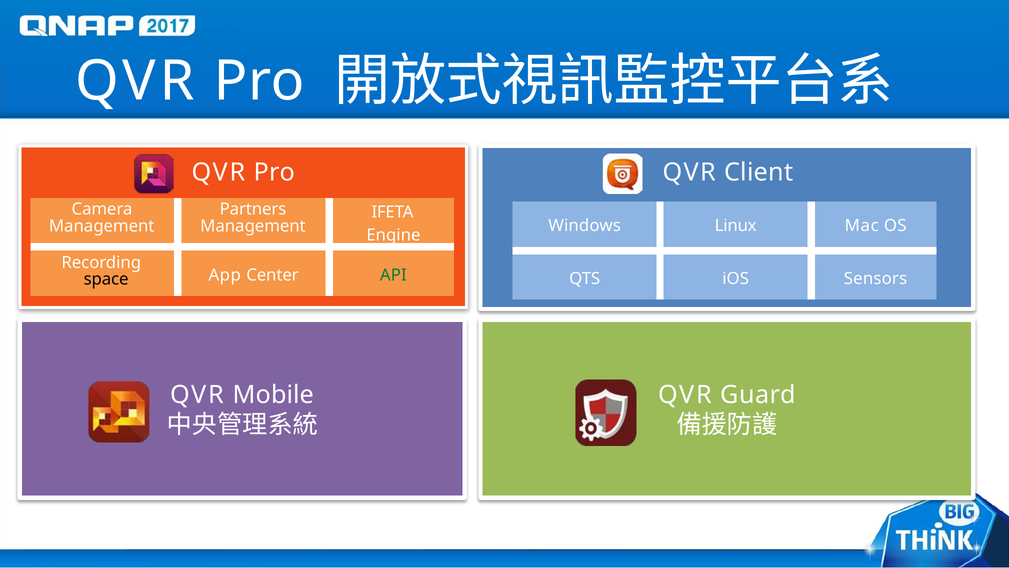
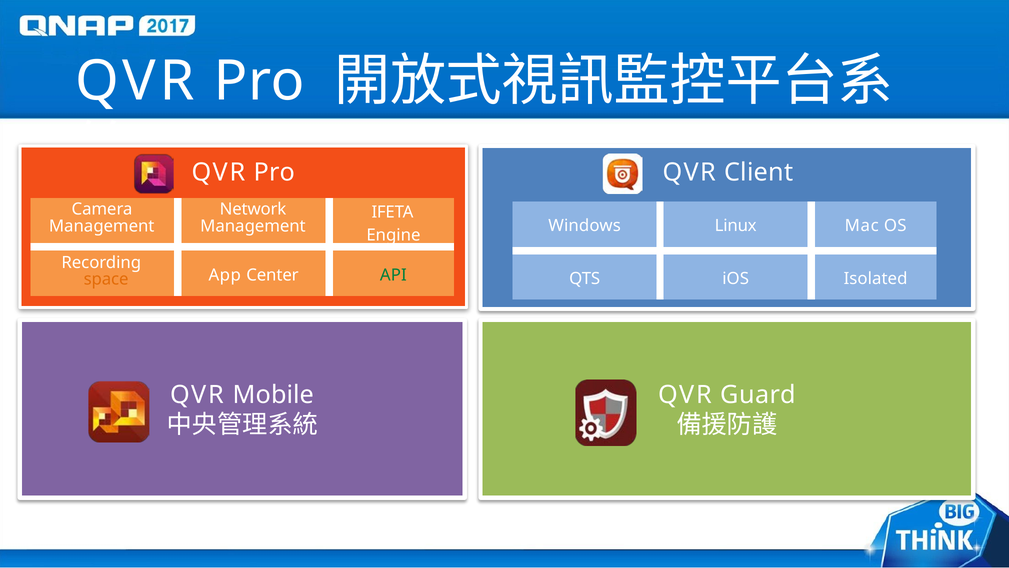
Partners: Partners -> Network (253, 209)
Sensors: Sensors -> Isolated (876, 279)
space colour: black -> orange (106, 279)
